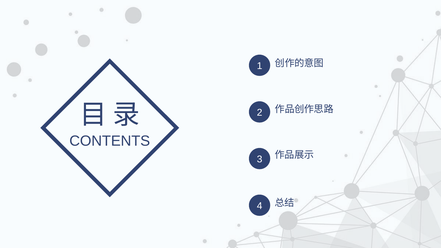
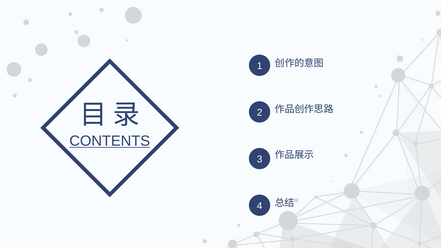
CONTENTS underline: none -> present (110, 141)
